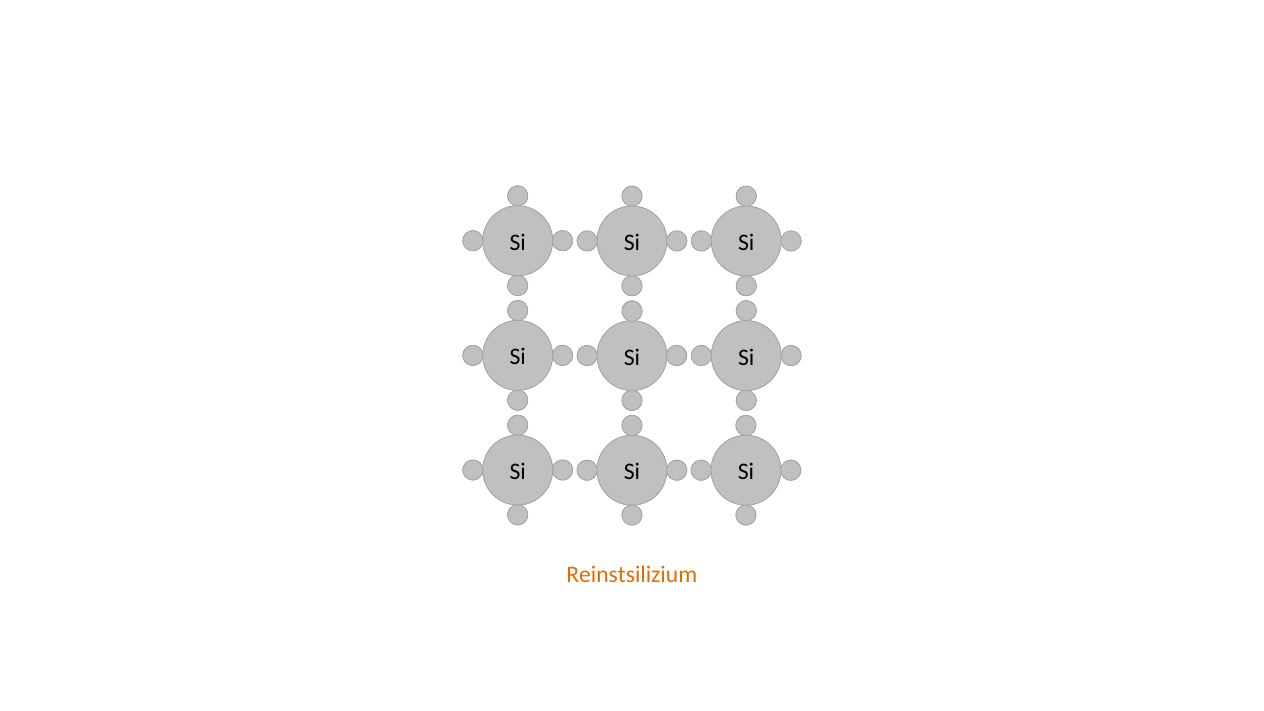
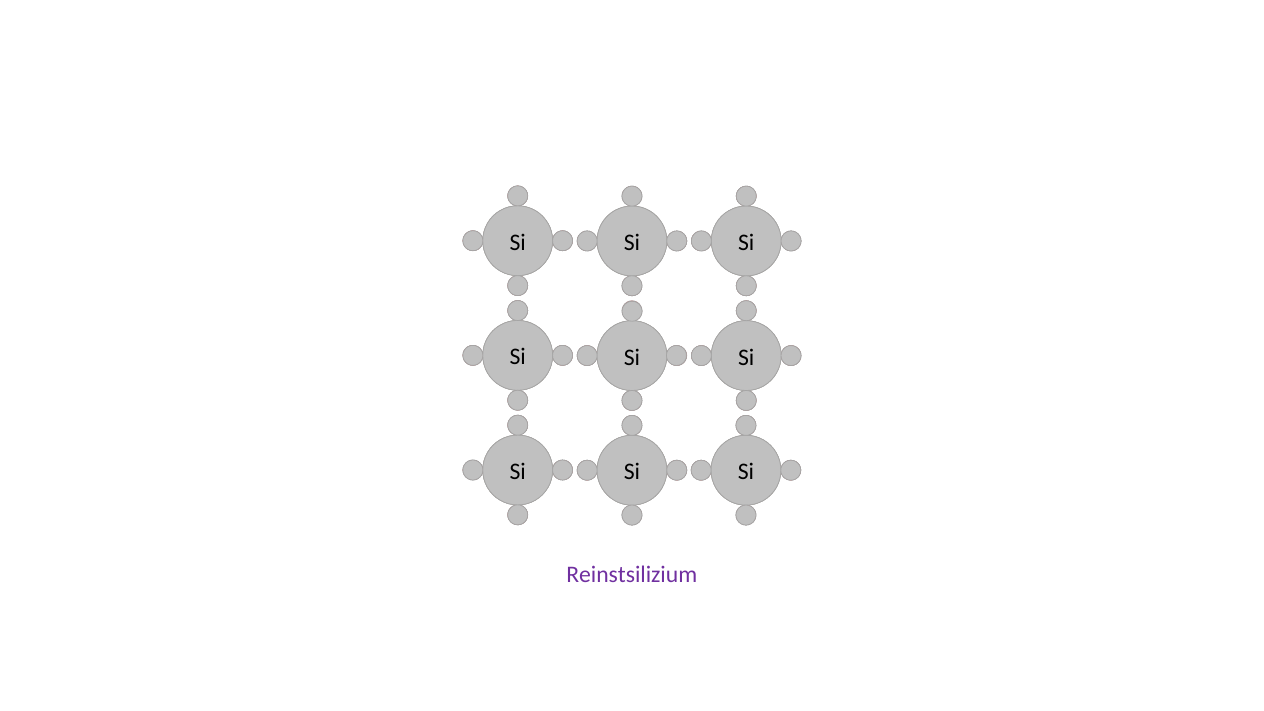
Reinstsilizium colour: orange -> purple (632, 575)
